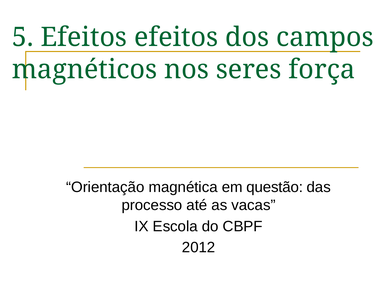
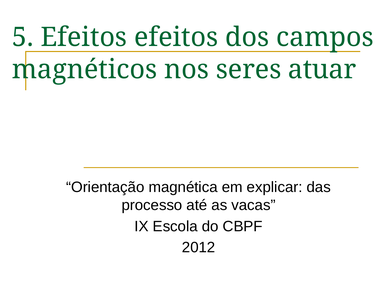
força: força -> atuar (322, 69)
questão: questão -> explicar (275, 187)
